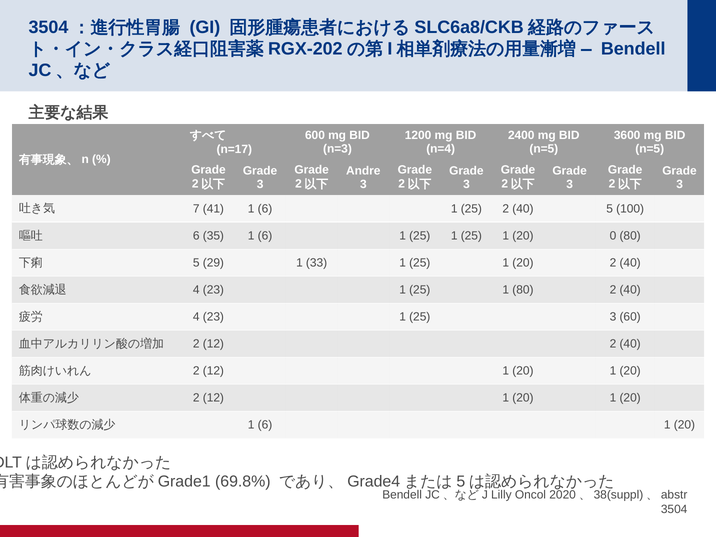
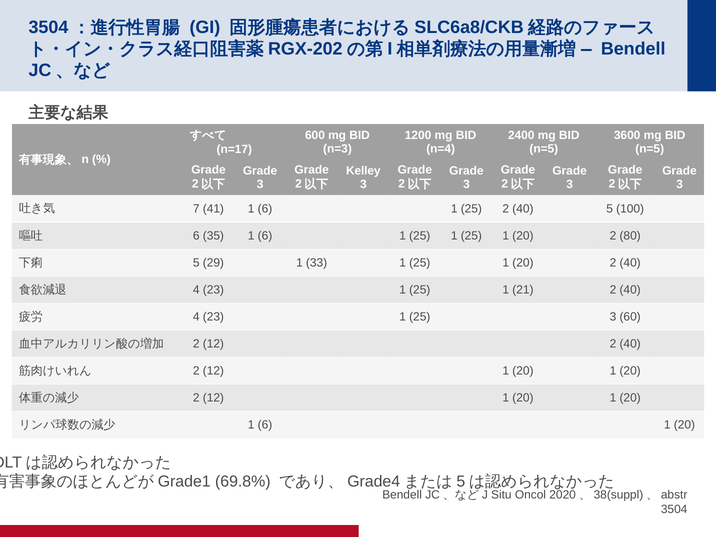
Andre: Andre -> Kelley (363, 171)
0: 0 -> 2 (613, 236)
1 80: 80 -> 21 (523, 290)
Lilly: Lilly -> Situ (501, 495)
